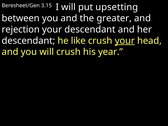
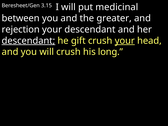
upsetting: upsetting -> medicinal (117, 7)
descendant underline: none -> present (28, 41)
like: like -> gift (78, 41)
year: year -> long (110, 52)
